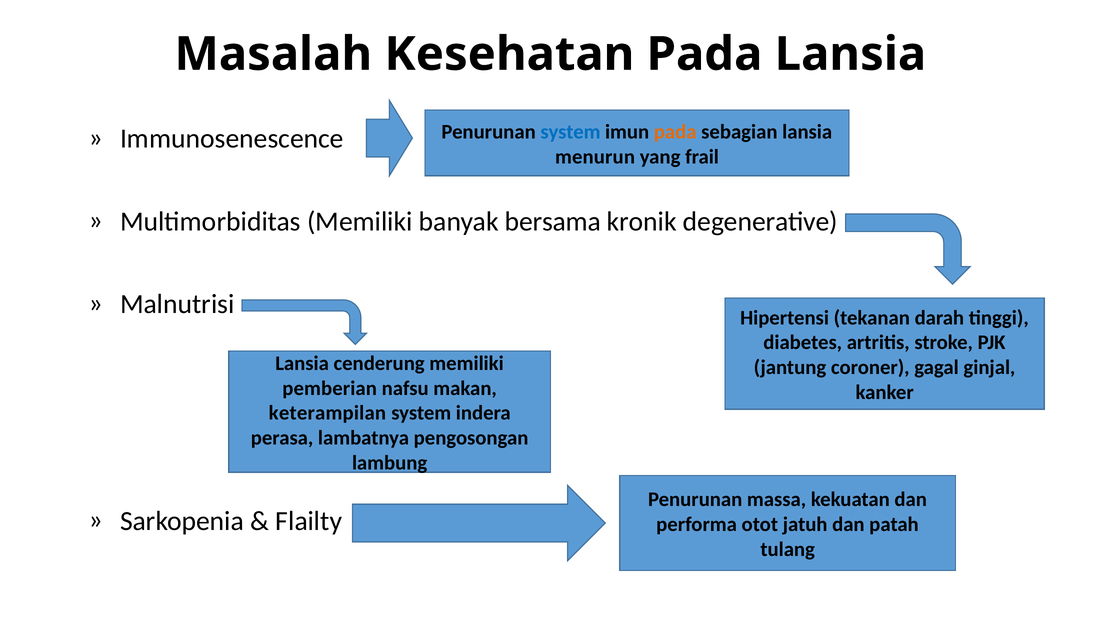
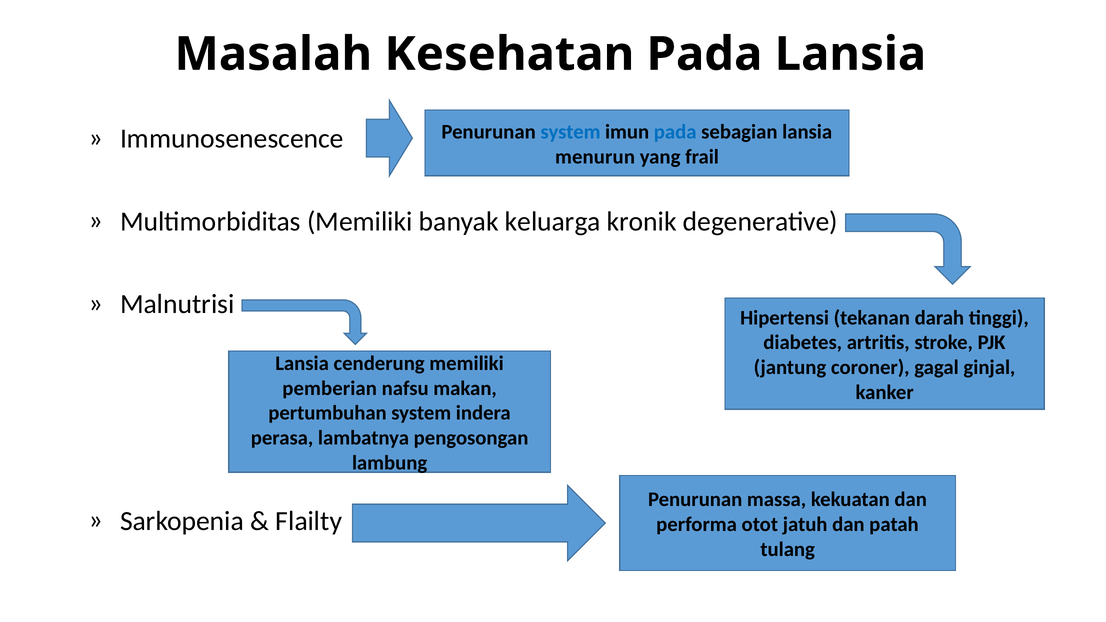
pada colour: orange -> blue (675, 132)
bersama: bersama -> keluarga (553, 221)
keterampilan: keterampilan -> pertumbuhan (328, 413)
